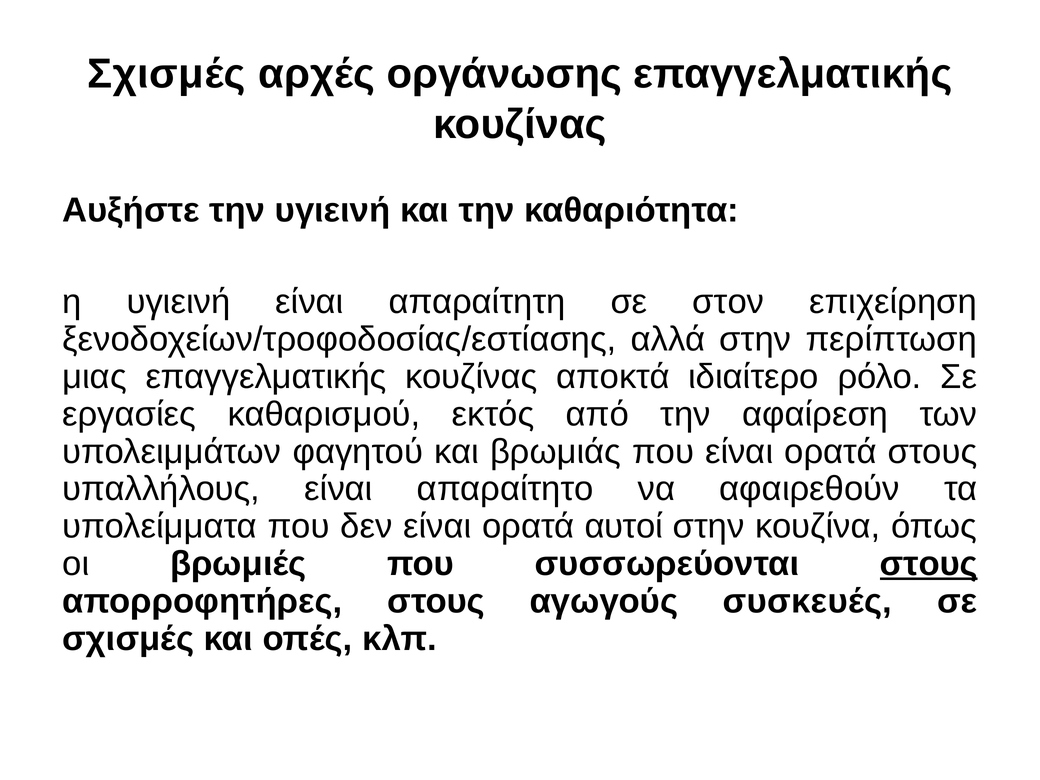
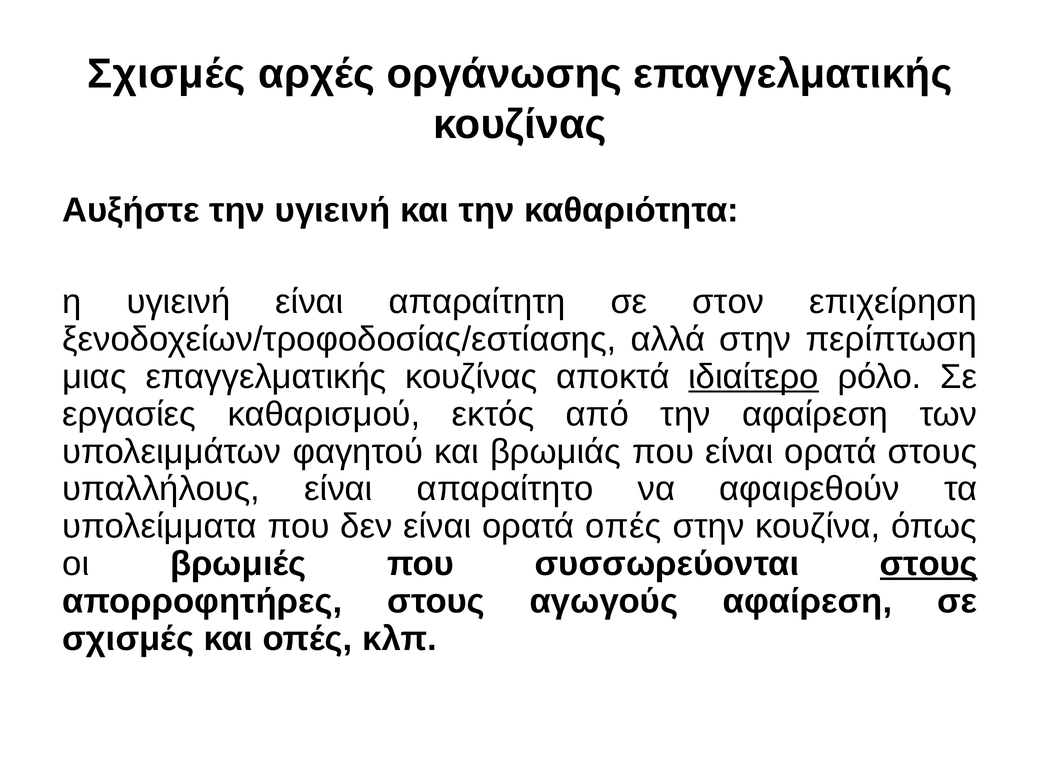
ιδιαίτερο underline: none -> present (754, 377)
ορατά αυτοί: αυτοί -> οπές (623, 526)
αγωγούς συσκευές: συσκευές -> αφαίρεση (808, 601)
